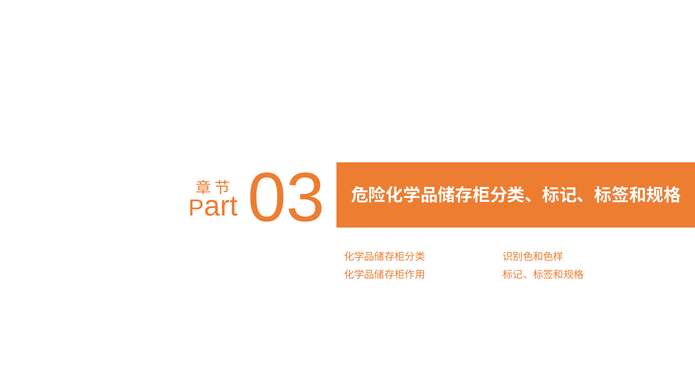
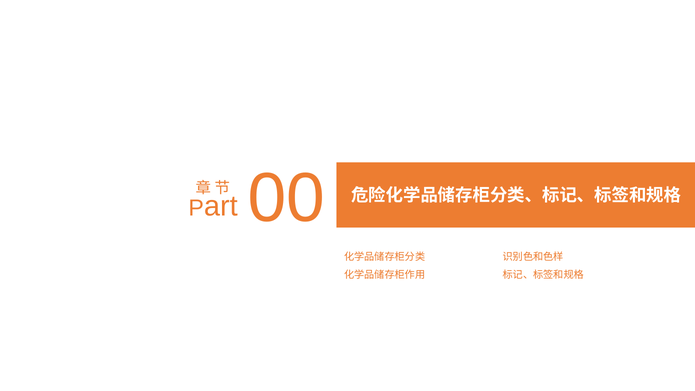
03: 03 -> 00 (286, 198)
